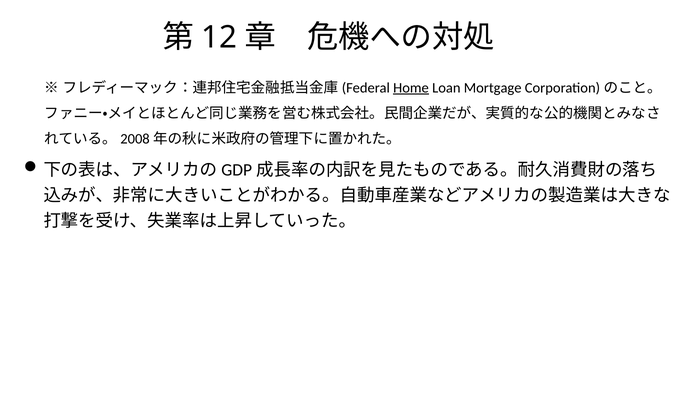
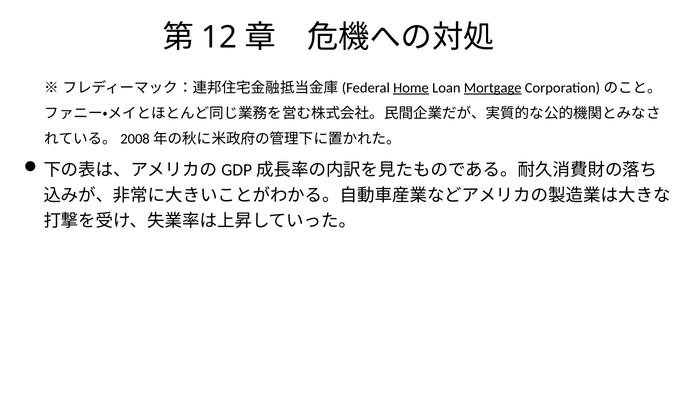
Mortgage underline: none -> present (493, 88)
